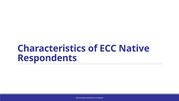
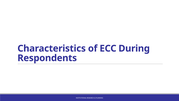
Native: Native -> During (134, 48)
